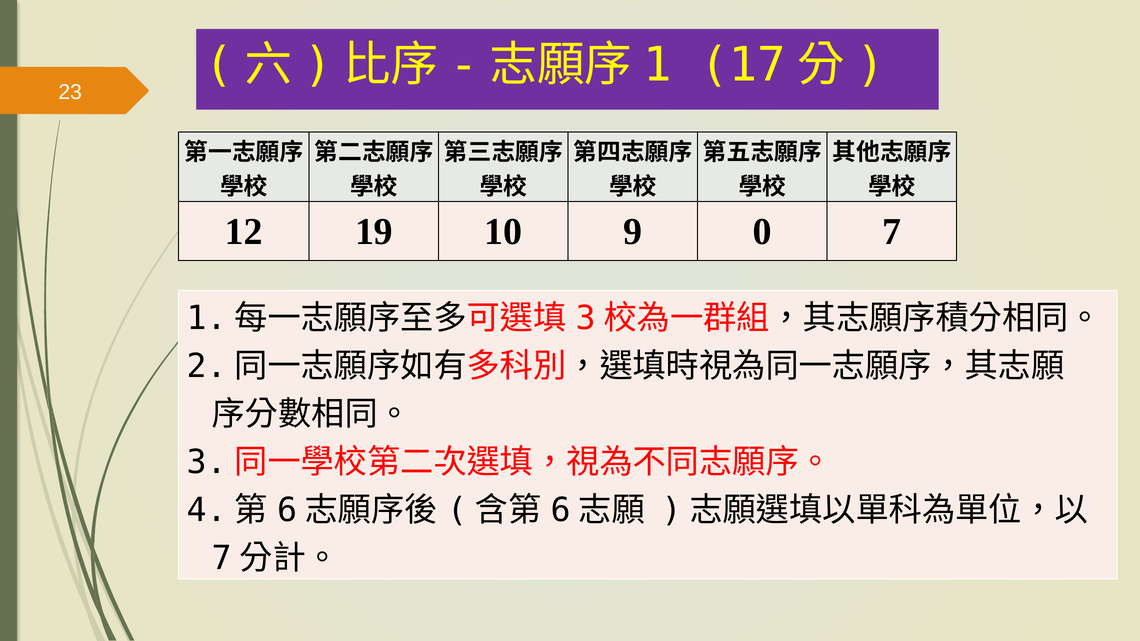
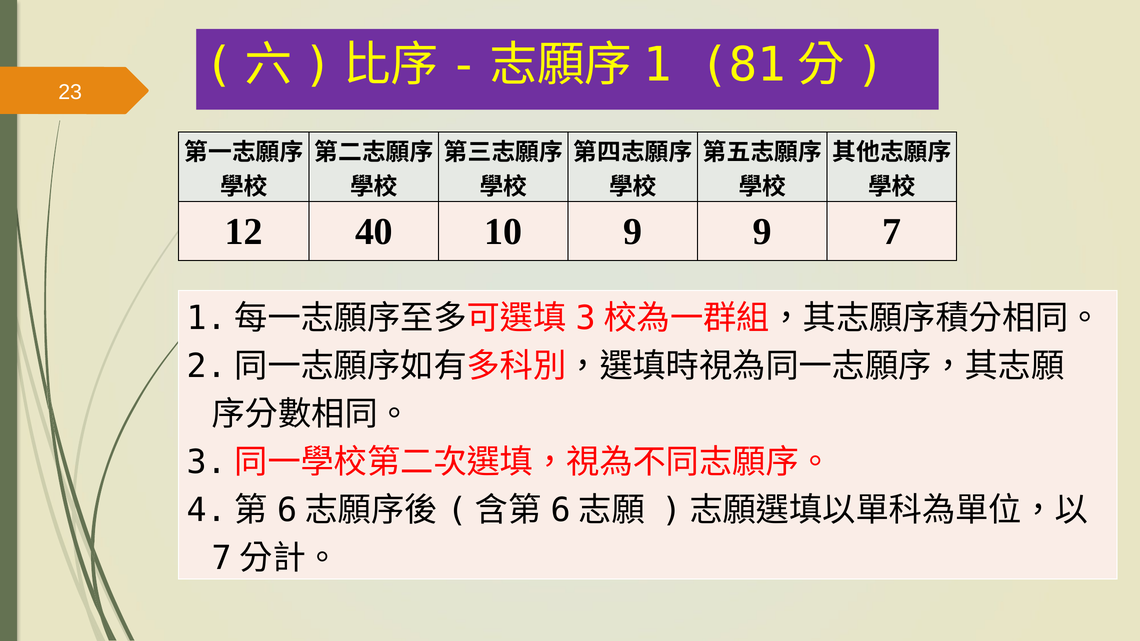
17: 17 -> 81 (743, 65)
19: 19 -> 40 (374, 232)
9 0: 0 -> 9 (762, 232)
